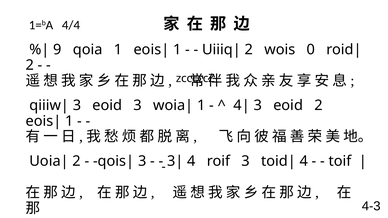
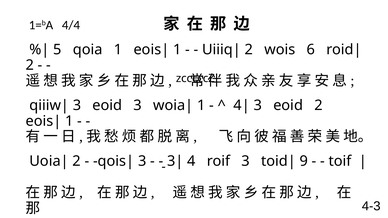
9: 9 -> 5 (57, 50)
0: 0 -> 6 (311, 50)
4: 4 -> 9 (304, 161)
